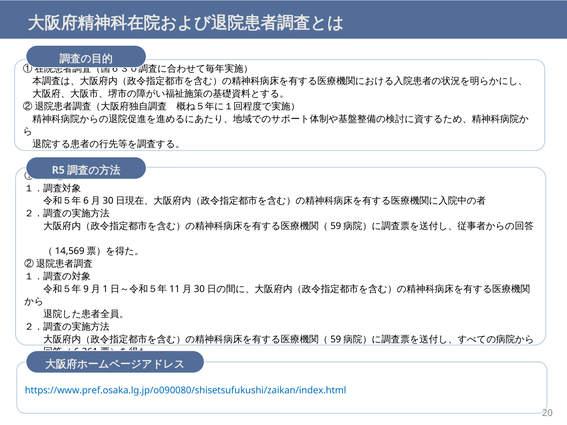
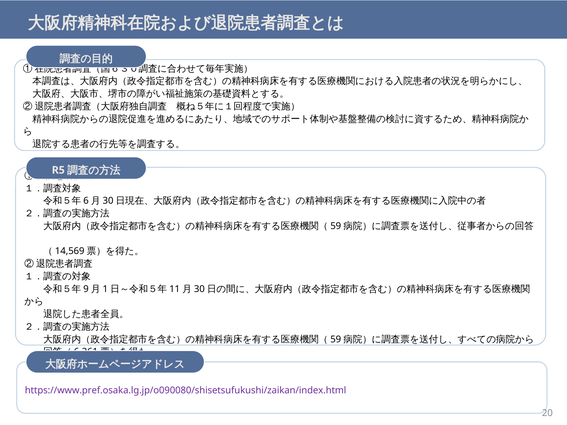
https://www.pref.osaka.lg.jp/o090080/shisetsufukushi/zaikan/index.html colour: blue -> purple (186, 391)
